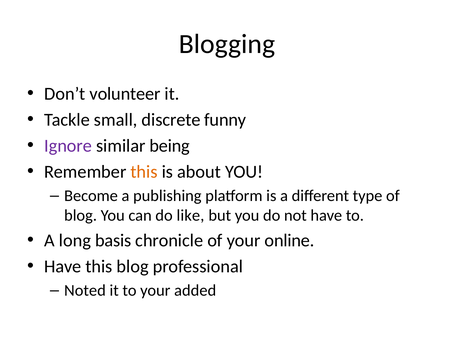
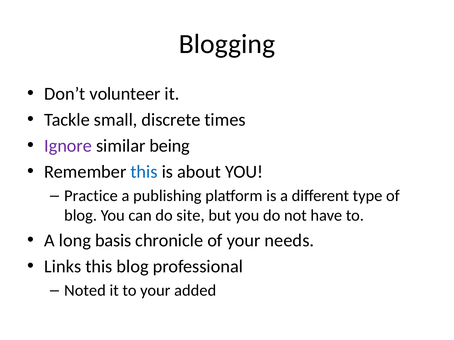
funny: funny -> times (225, 120)
this colour: orange -> blue (144, 172)
Become: Become -> Practice (91, 196)
like: like -> site (190, 216)
online: online -> needs (289, 241)
Have: Have -> Links (63, 267)
